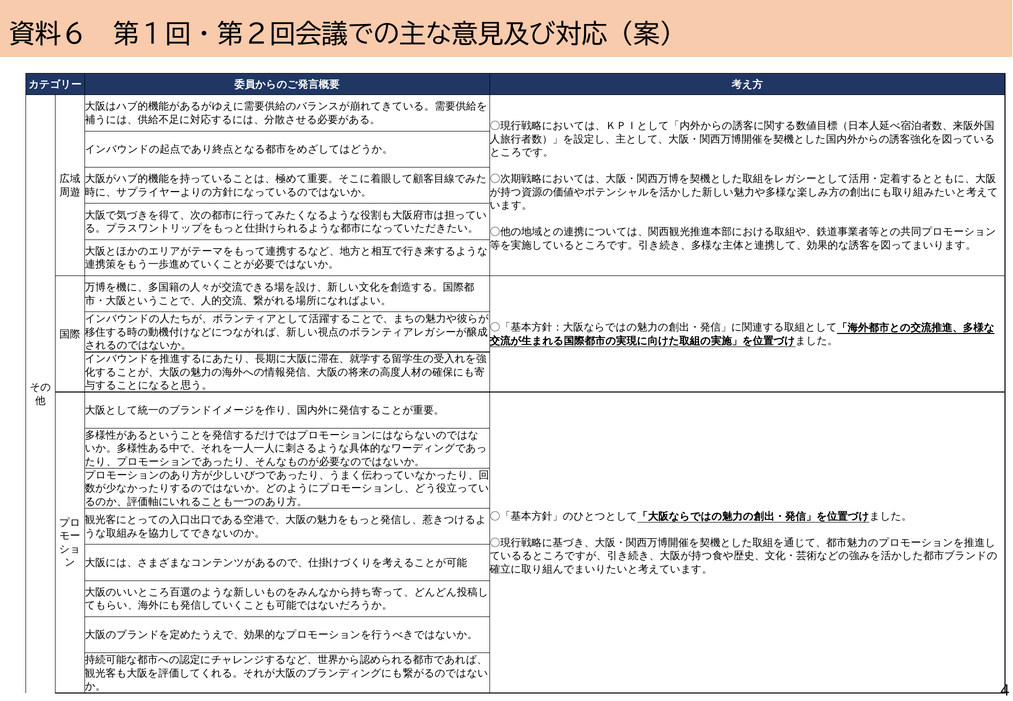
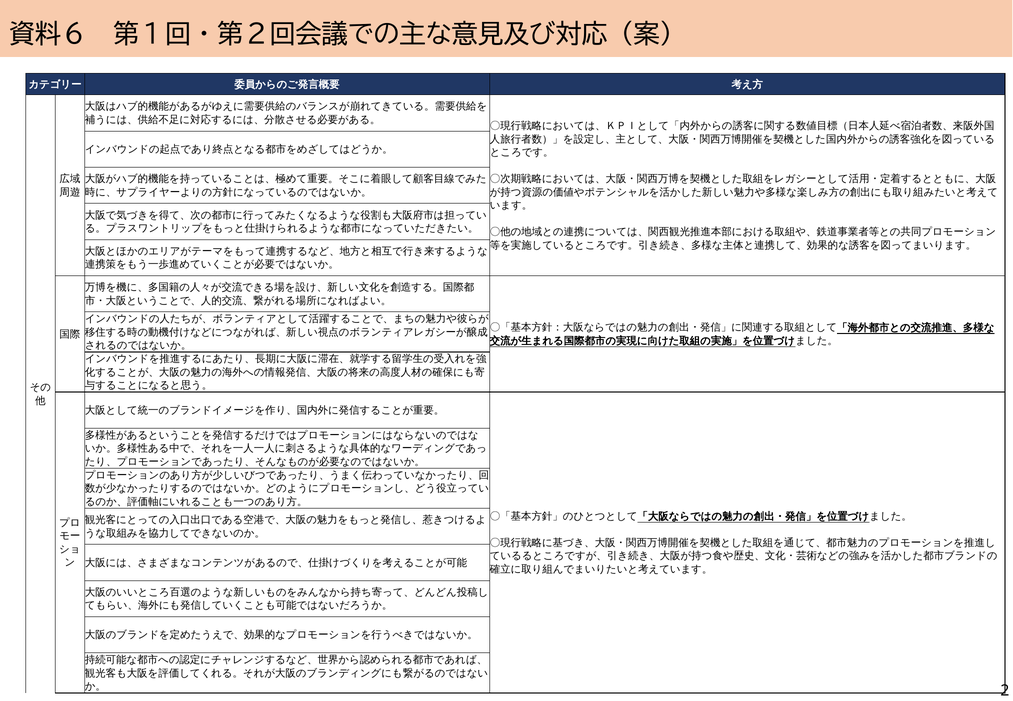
4: 4 -> 2 (1005, 691)
